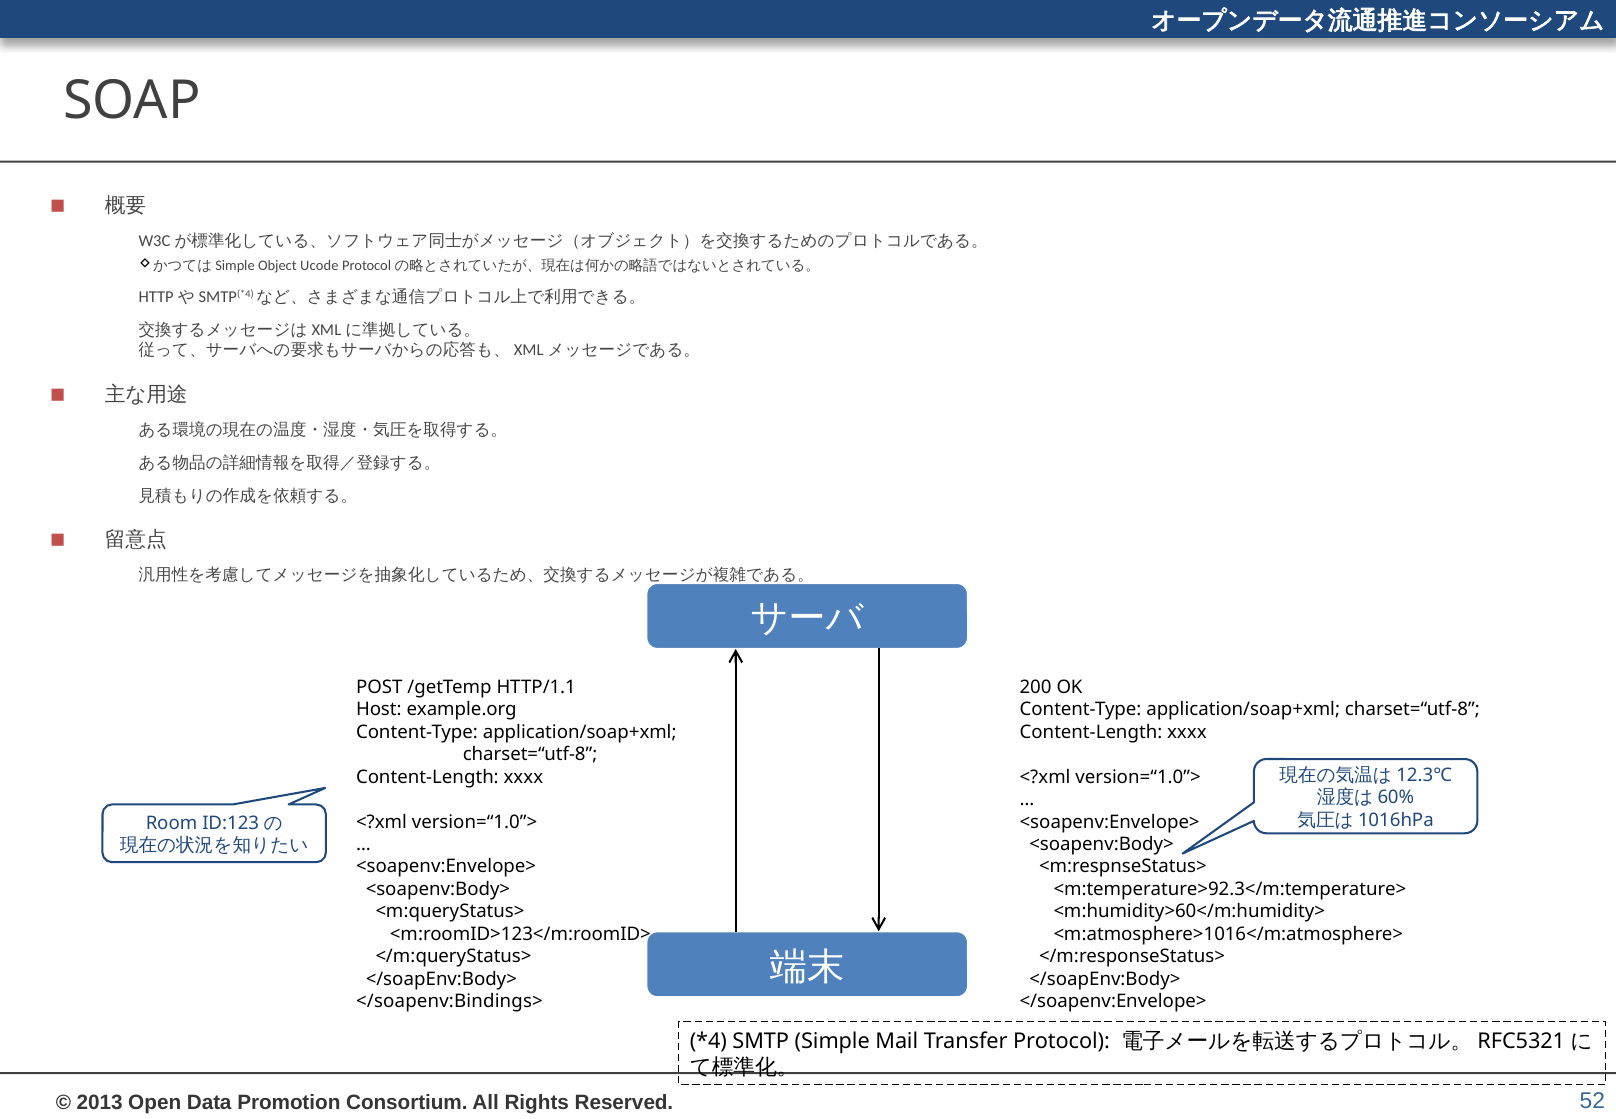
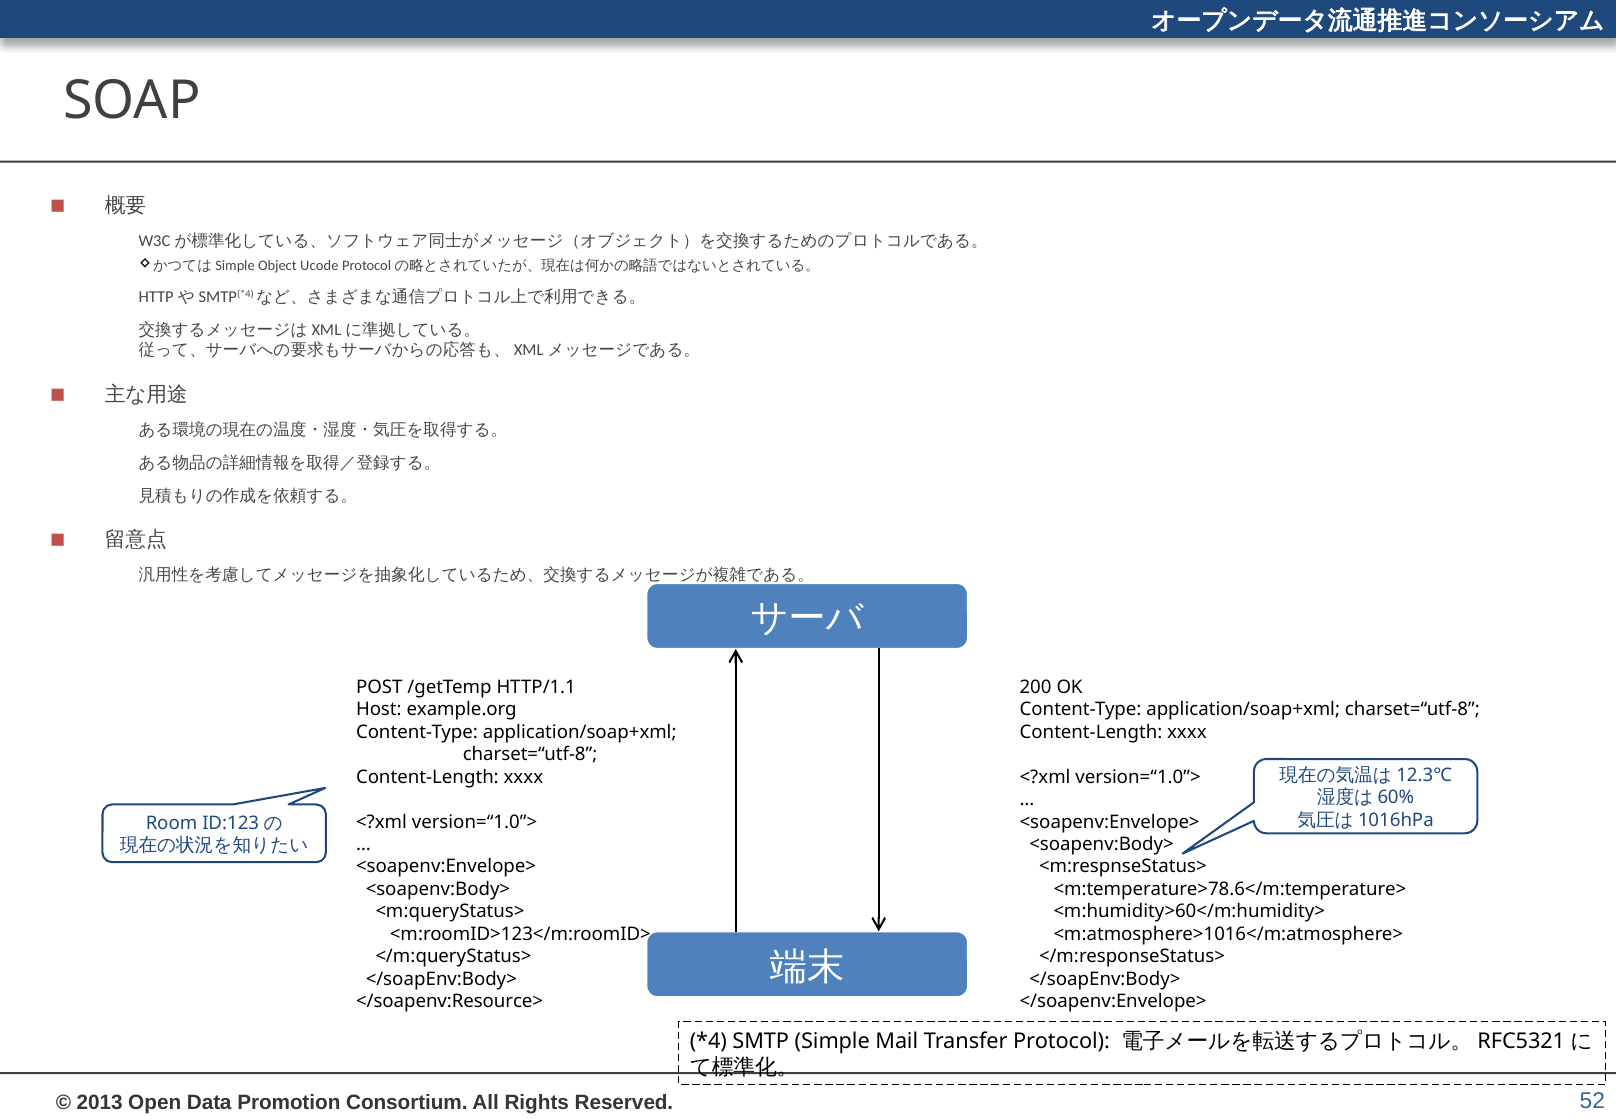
<m:temperature>92.3</m:temperature>: <m:temperature>92.3</m:temperature> -> <m:temperature>78.6</m:temperature> (1230, 889)
</soapenv:Bindings>: </soapenv:Bindings> -> </soapenv:Resource> (450, 1001)
